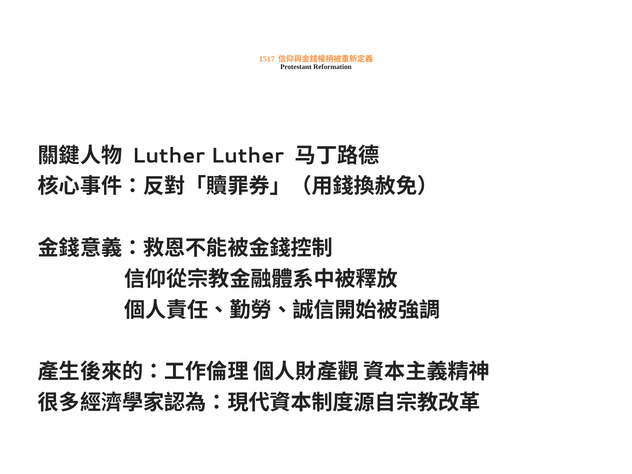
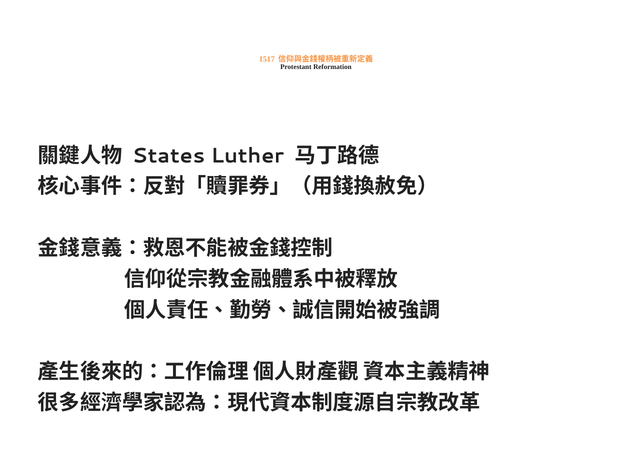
Luther: Luther -> States (168, 156)
